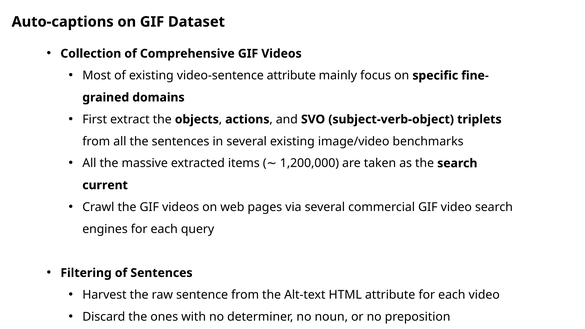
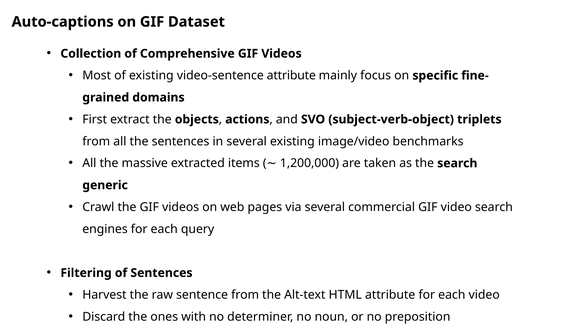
current: current -> generic (105, 185)
